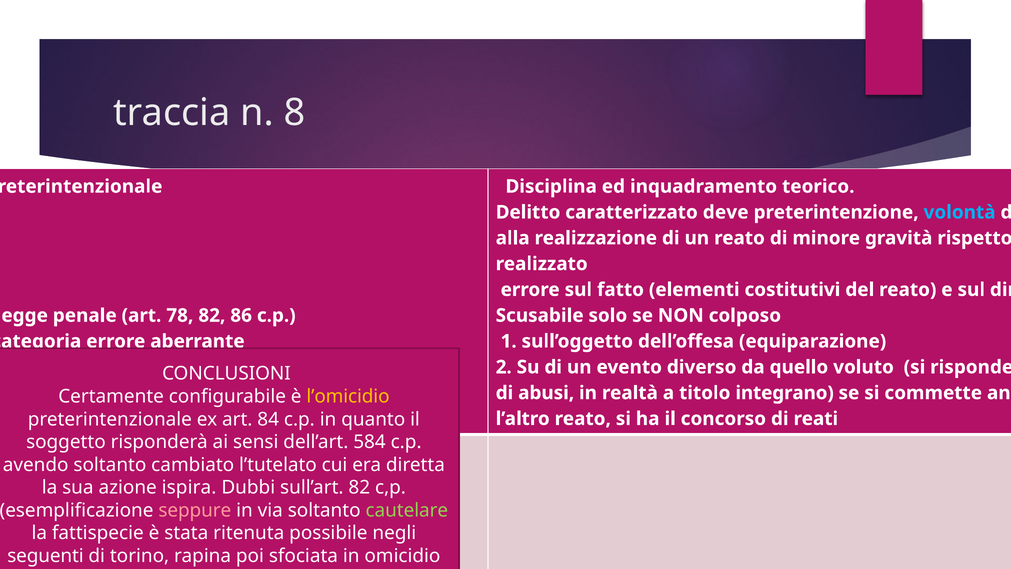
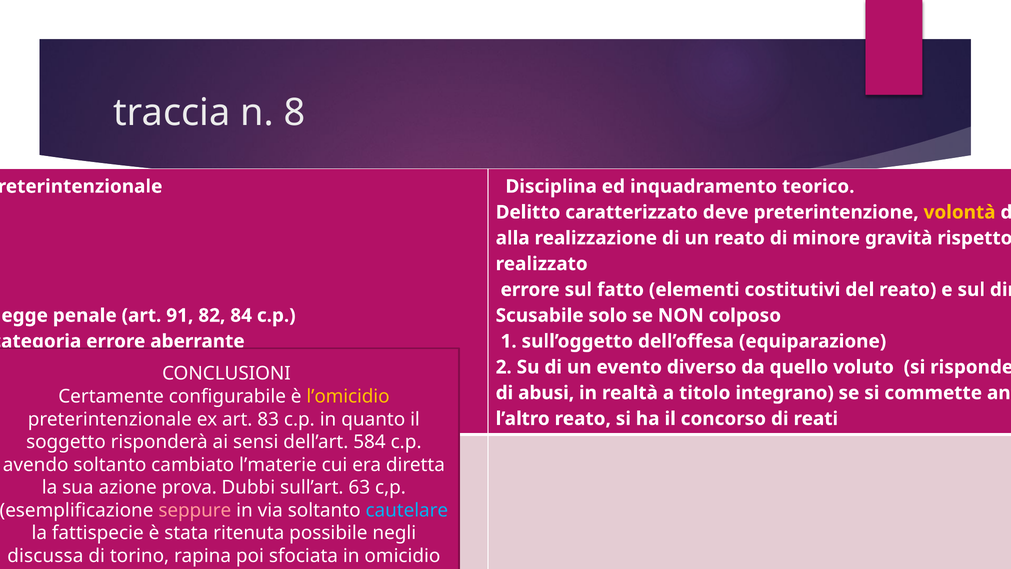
volontà colour: light blue -> yellow (960, 212)
78: 78 -> 91 (180, 315)
86: 86 -> 84 (241, 315)
84: 84 -> 83 (268, 419)
l’tutelato: l’tutelato -> l’materie (278, 465)
ispira: ispira -> prova (189, 487)
sull’art 82: 82 -> 63 (359, 487)
cautelare colour: light green -> light blue (407, 510)
seguenti: seguenti -> discussa (45, 556)
